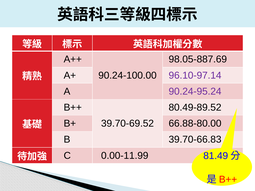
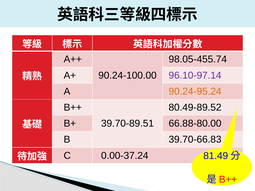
98.05-887.69: 98.05-887.69 -> 98.05-455.74 (198, 59)
90.24-95.24 colour: purple -> orange (195, 92)
39.70-69.52: 39.70-69.52 -> 39.70-89.51 (127, 124)
0.00-11.99: 0.00-11.99 -> 0.00-37.24 (125, 156)
